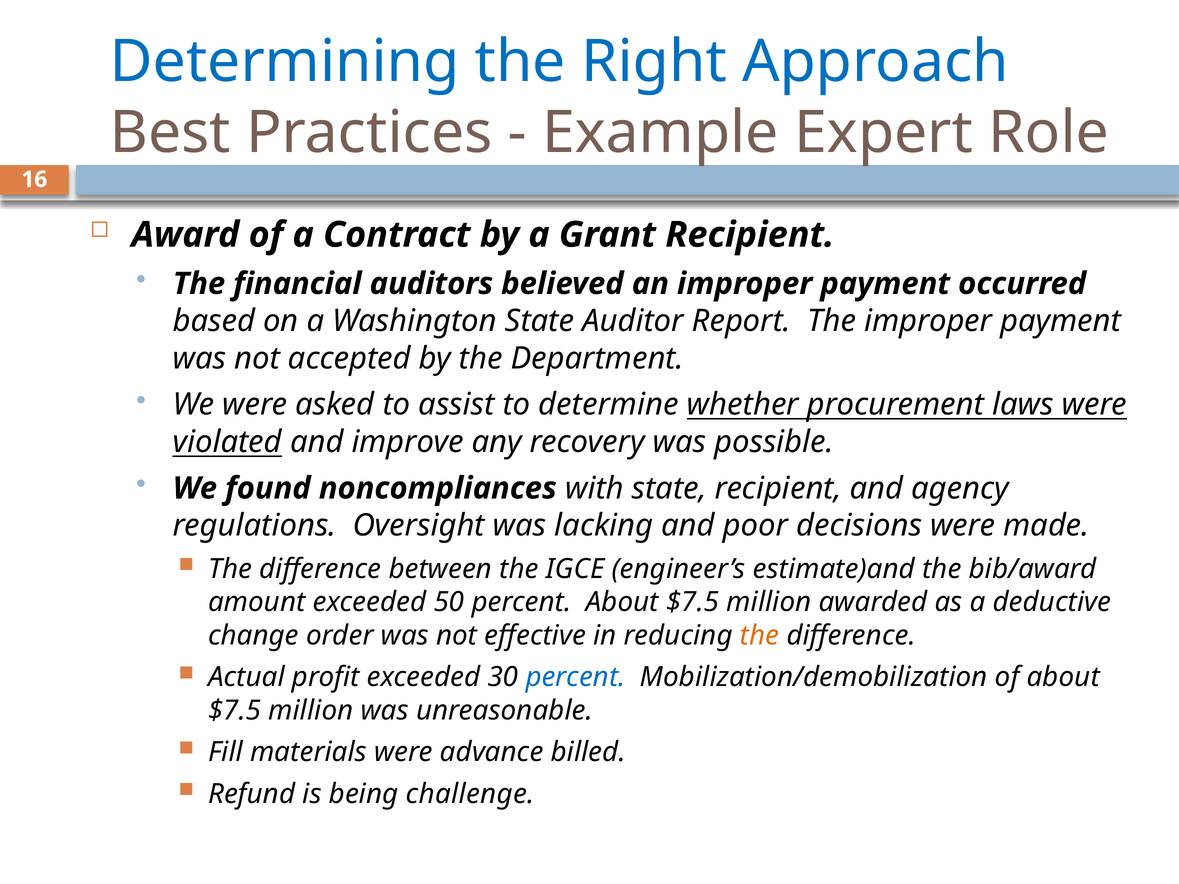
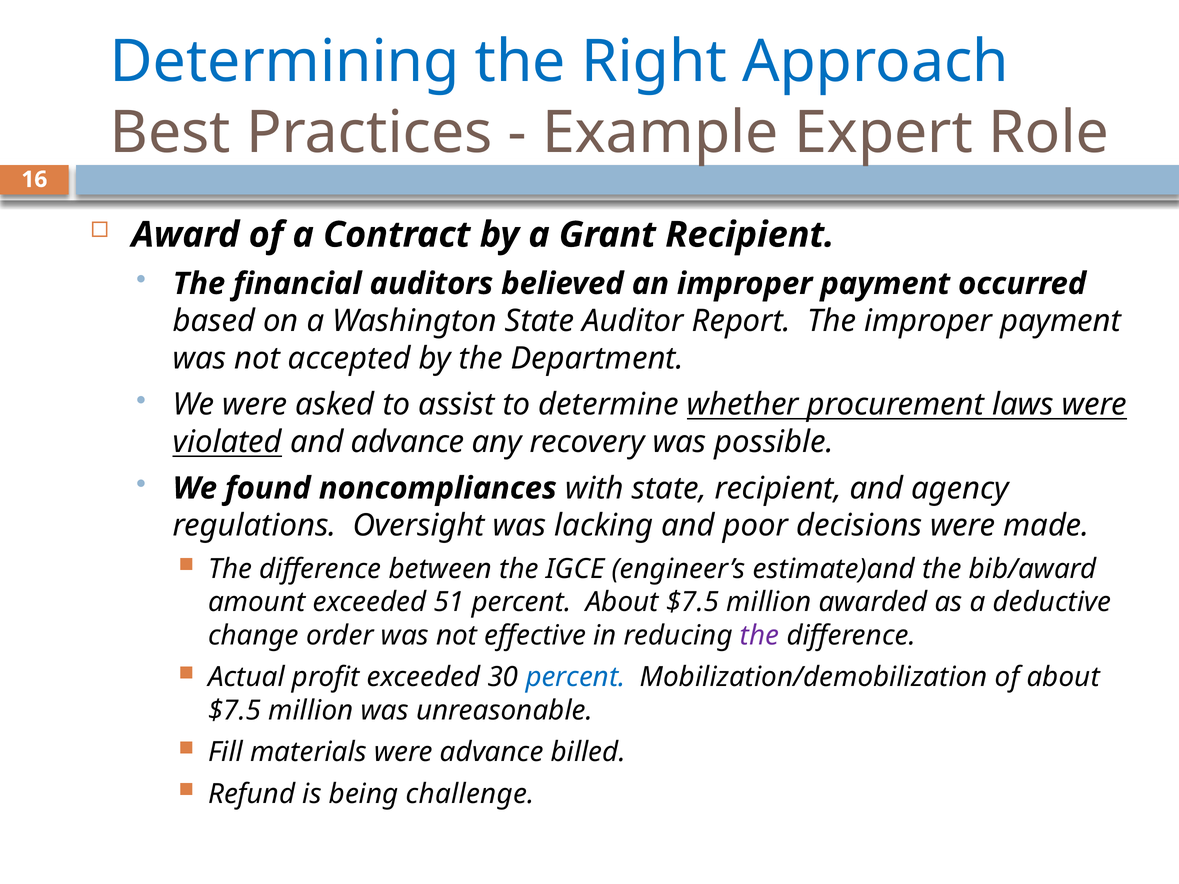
and improve: improve -> advance (408, 442)
50: 50 -> 51 (449, 602)
the colour: orange -> purple (760, 636)
